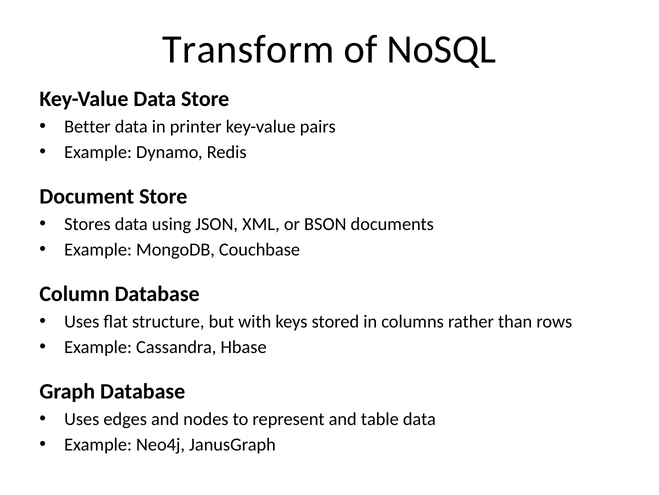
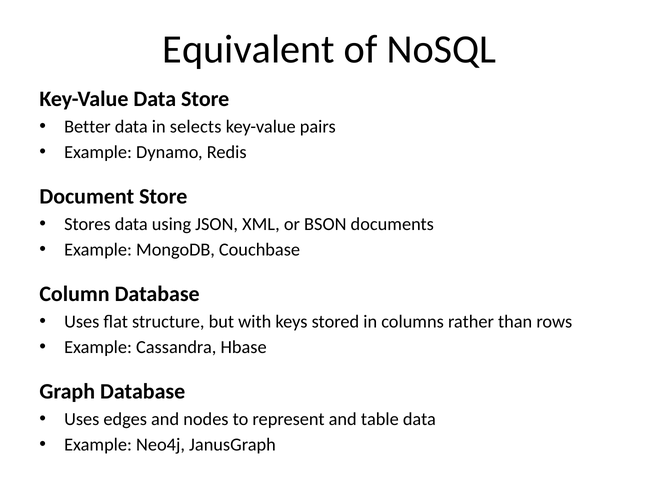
Transform: Transform -> Equivalent (249, 49)
printer: printer -> selects (196, 126)
